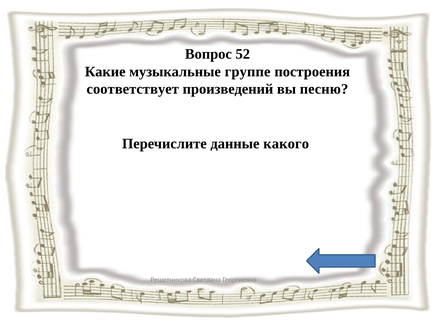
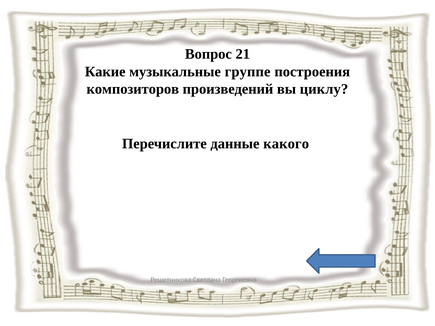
52: 52 -> 21 (243, 54)
соответствует: соответствует -> композиторов (133, 89)
песню: песню -> циклу (324, 89)
